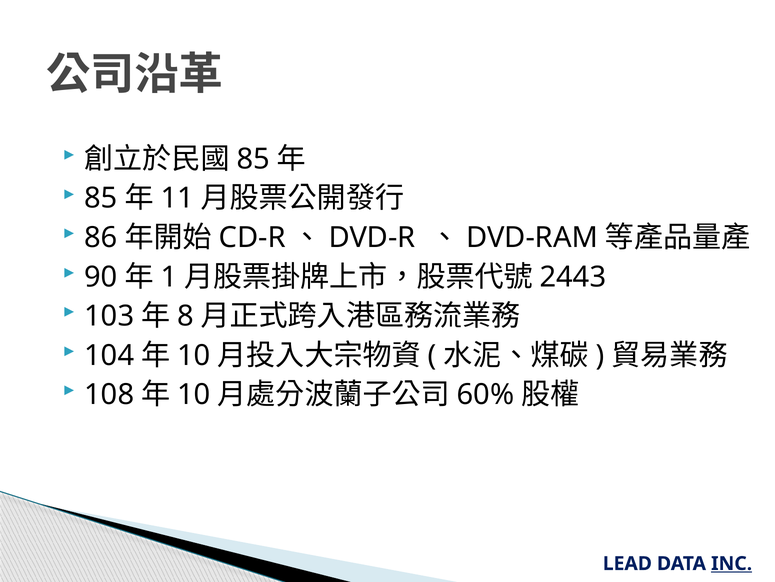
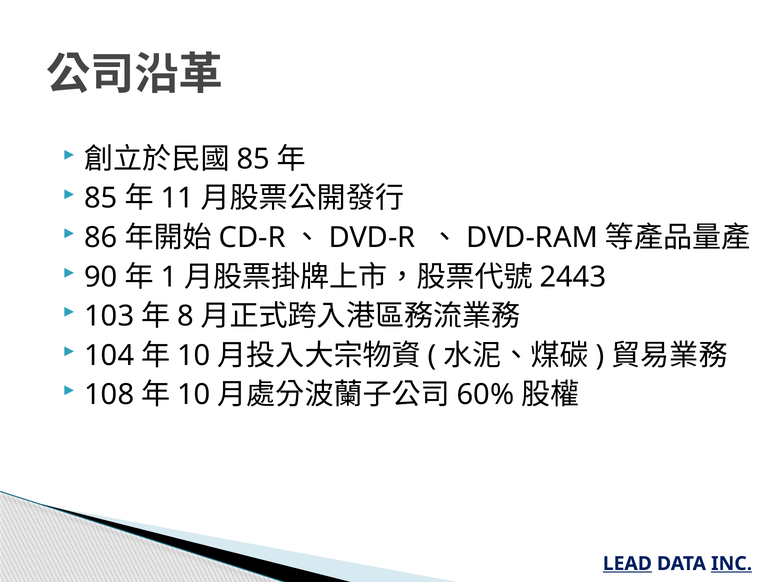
LEAD underline: none -> present (627, 563)
